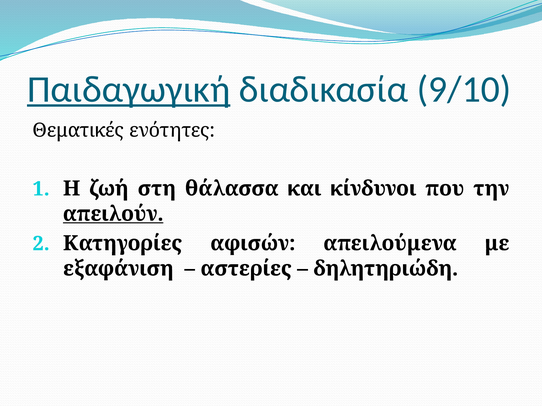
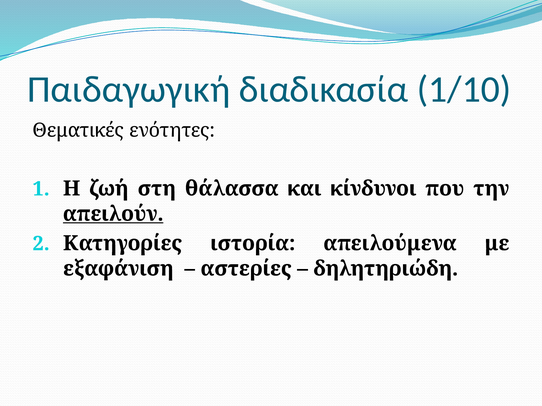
Παιδαγωγική underline: present -> none (129, 90)
9/10: 9/10 -> 1/10 (464, 90)
αφισών: αφισών -> ιστορία (253, 244)
